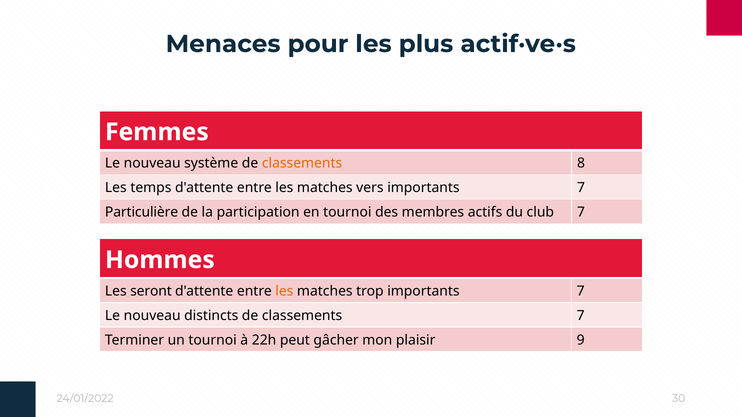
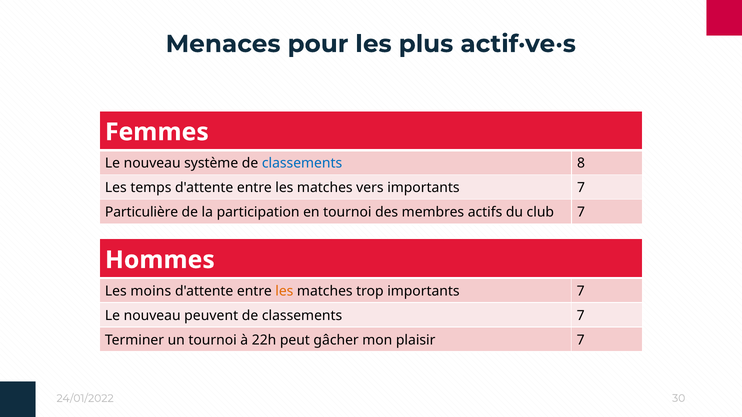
classements colour: orange -> blue (302, 163)
seront: seront -> moins (151, 291)
distincts: distincts -> peuvent (211, 316)
plaisir 9: 9 -> 7 (581, 340)
